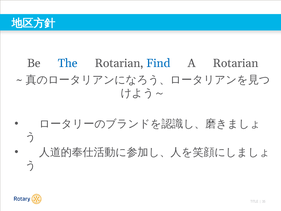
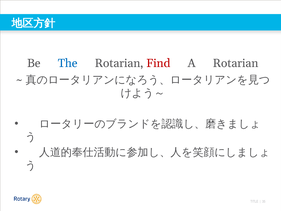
Find colour: blue -> red (158, 63)
